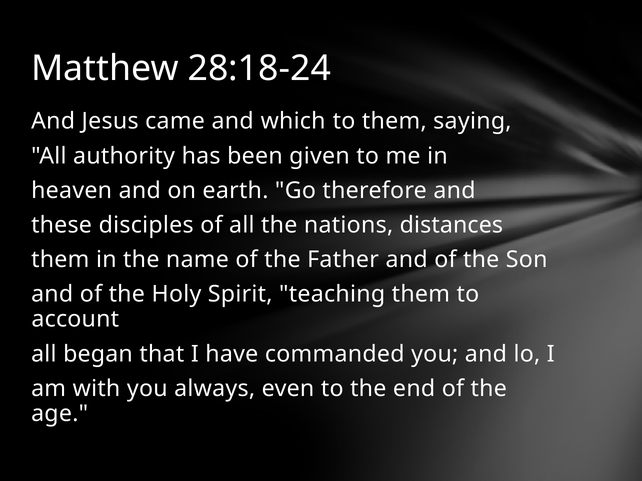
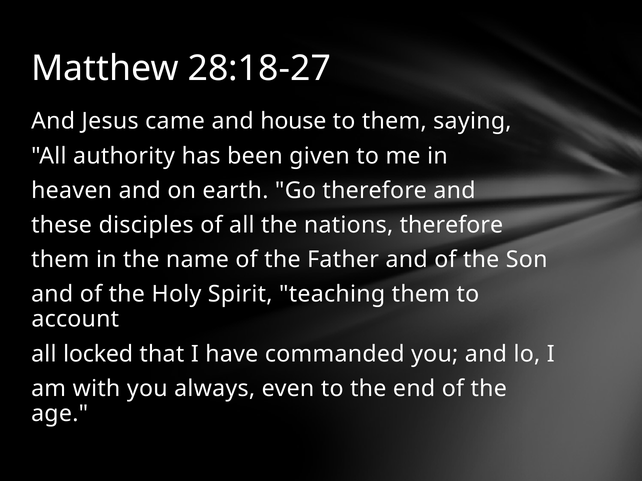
28:18-24: 28:18-24 -> 28:18-27 (259, 69)
which: which -> house (293, 121)
nations distances: distances -> therefore (451, 225)
began: began -> locked (98, 354)
